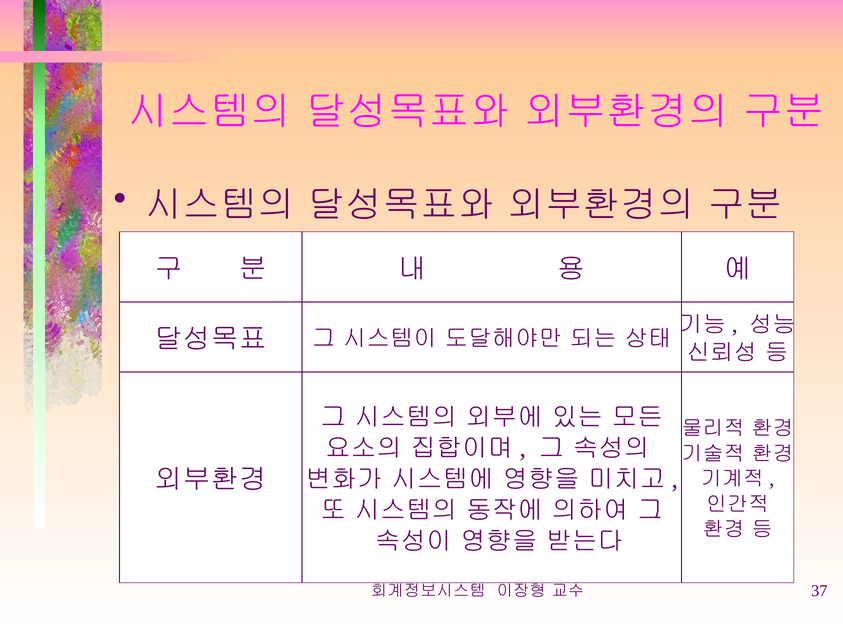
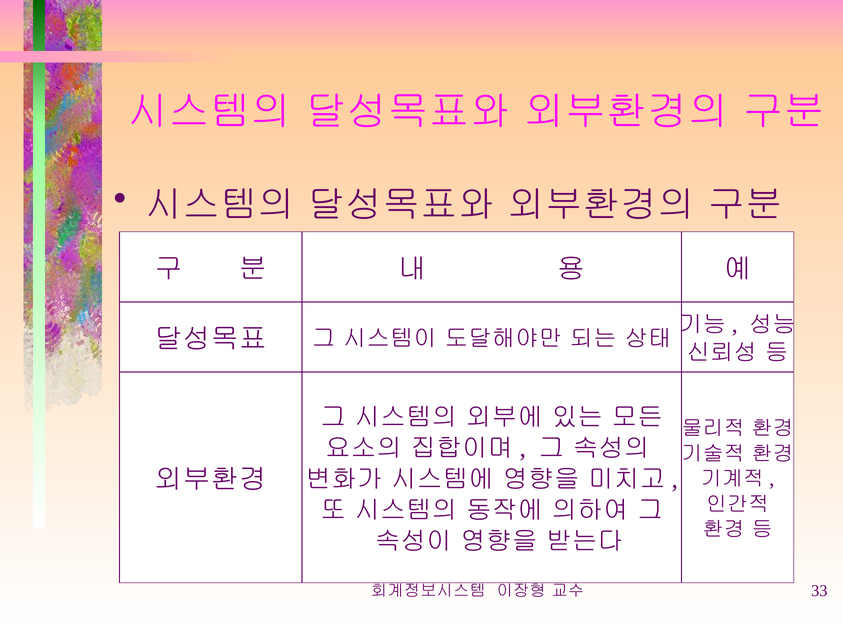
37: 37 -> 33 (819, 591)
